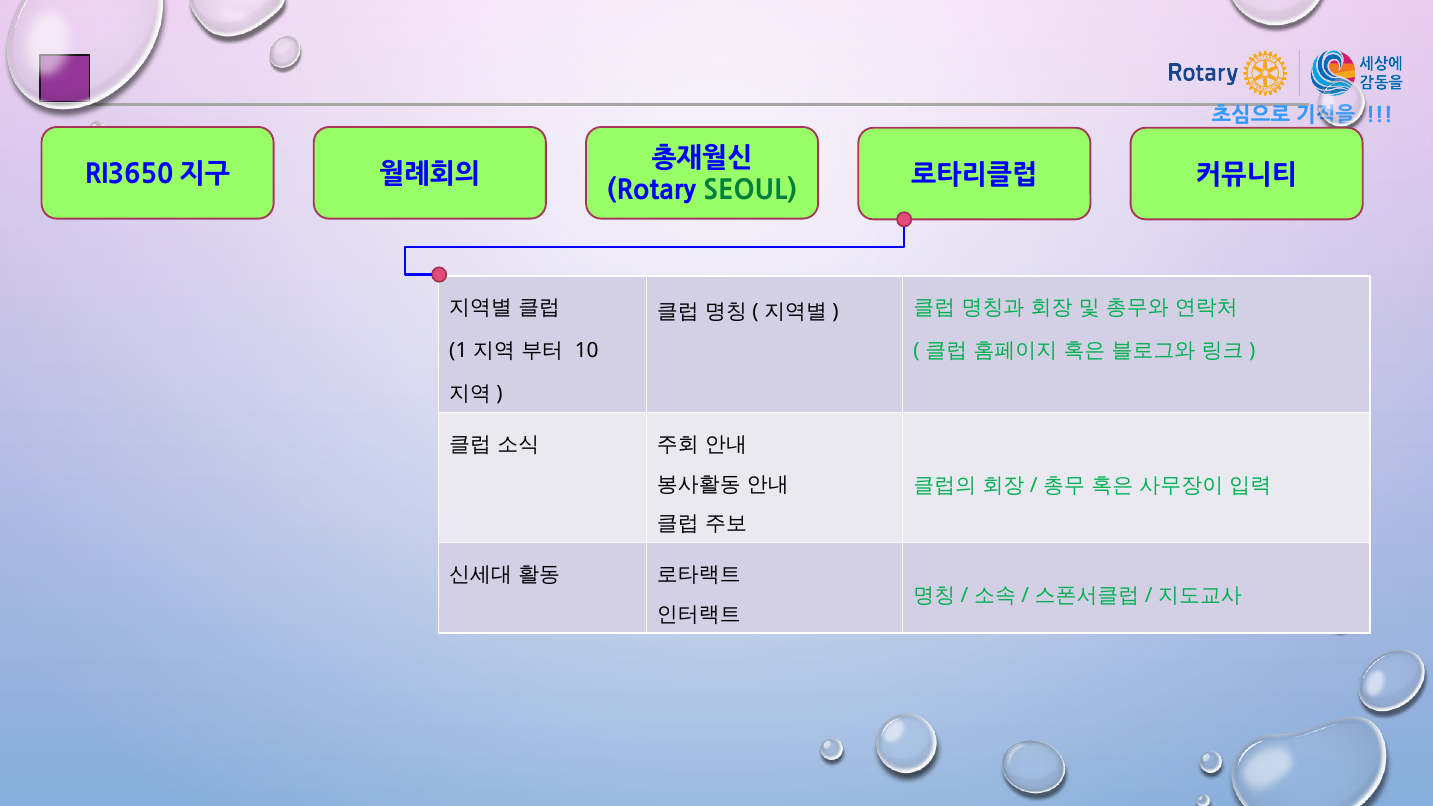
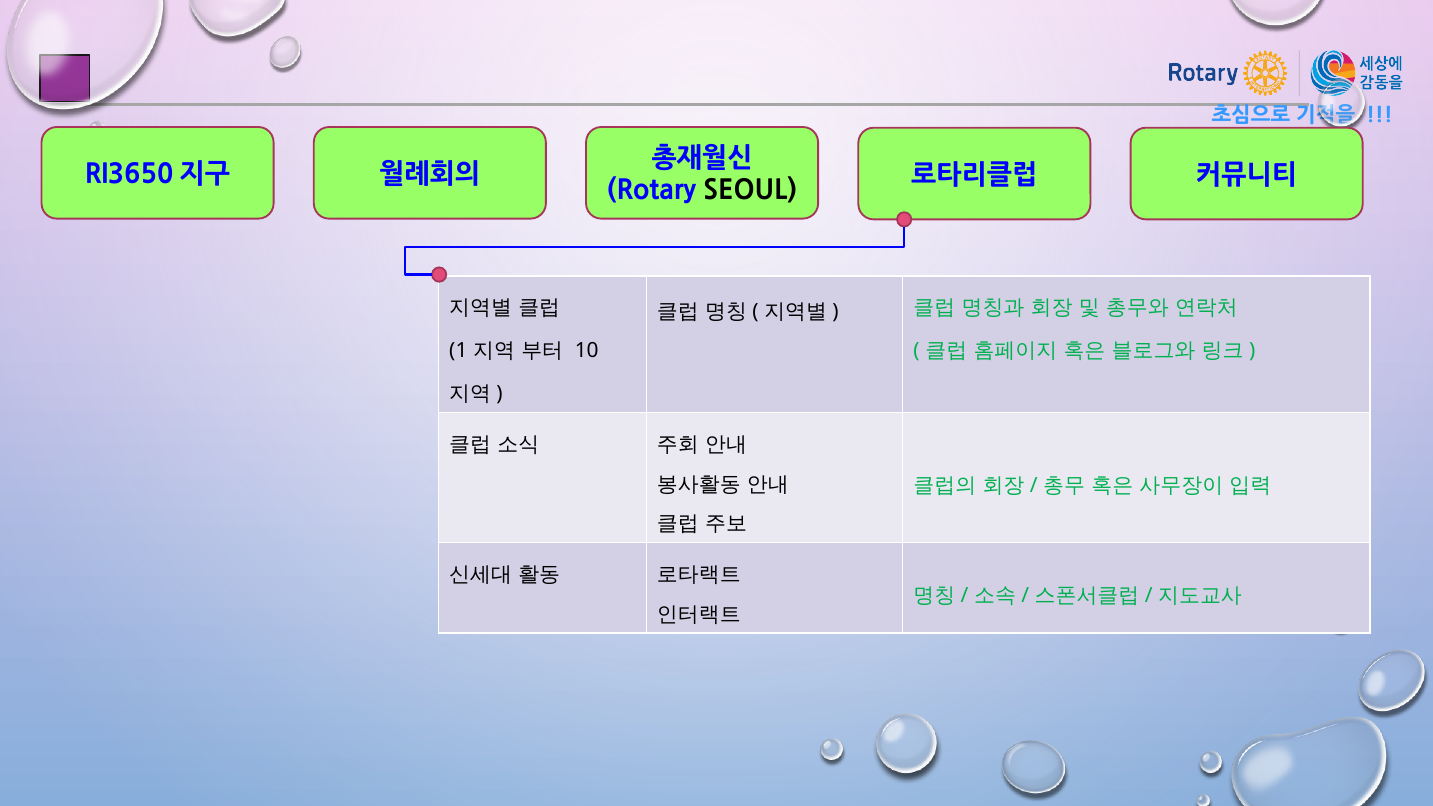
SEOUL colour: green -> black (750, 191)
